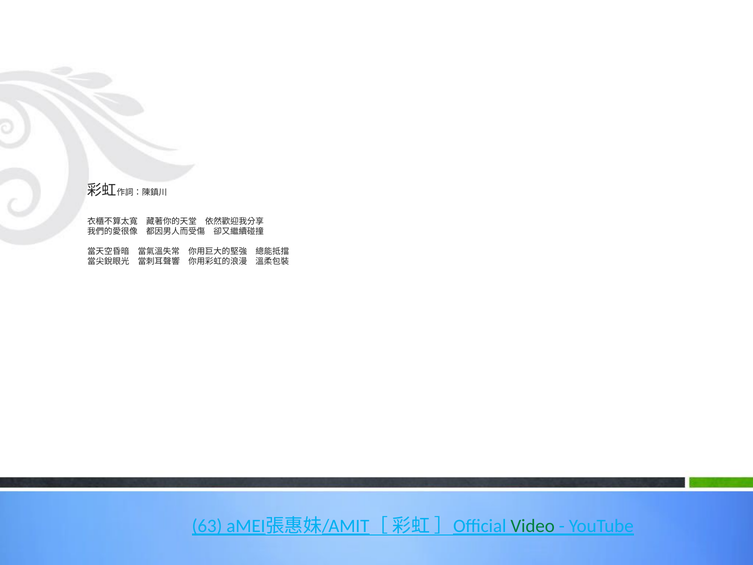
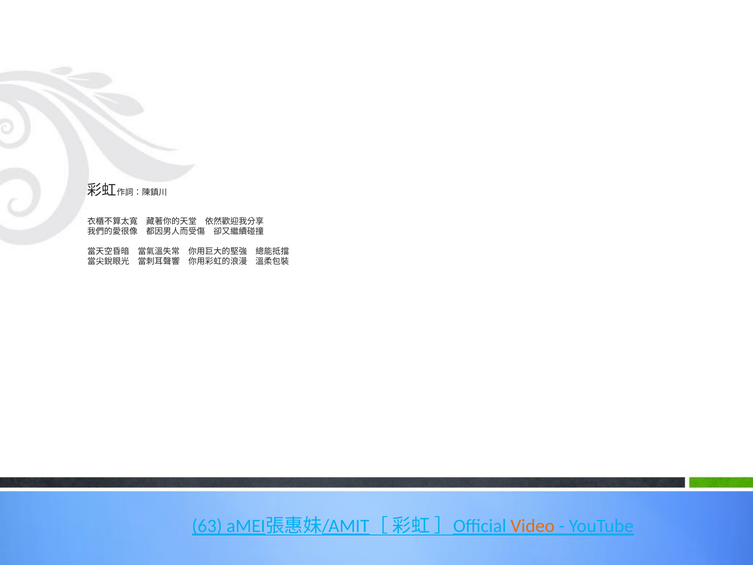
Video colour: green -> orange (533, 526)
